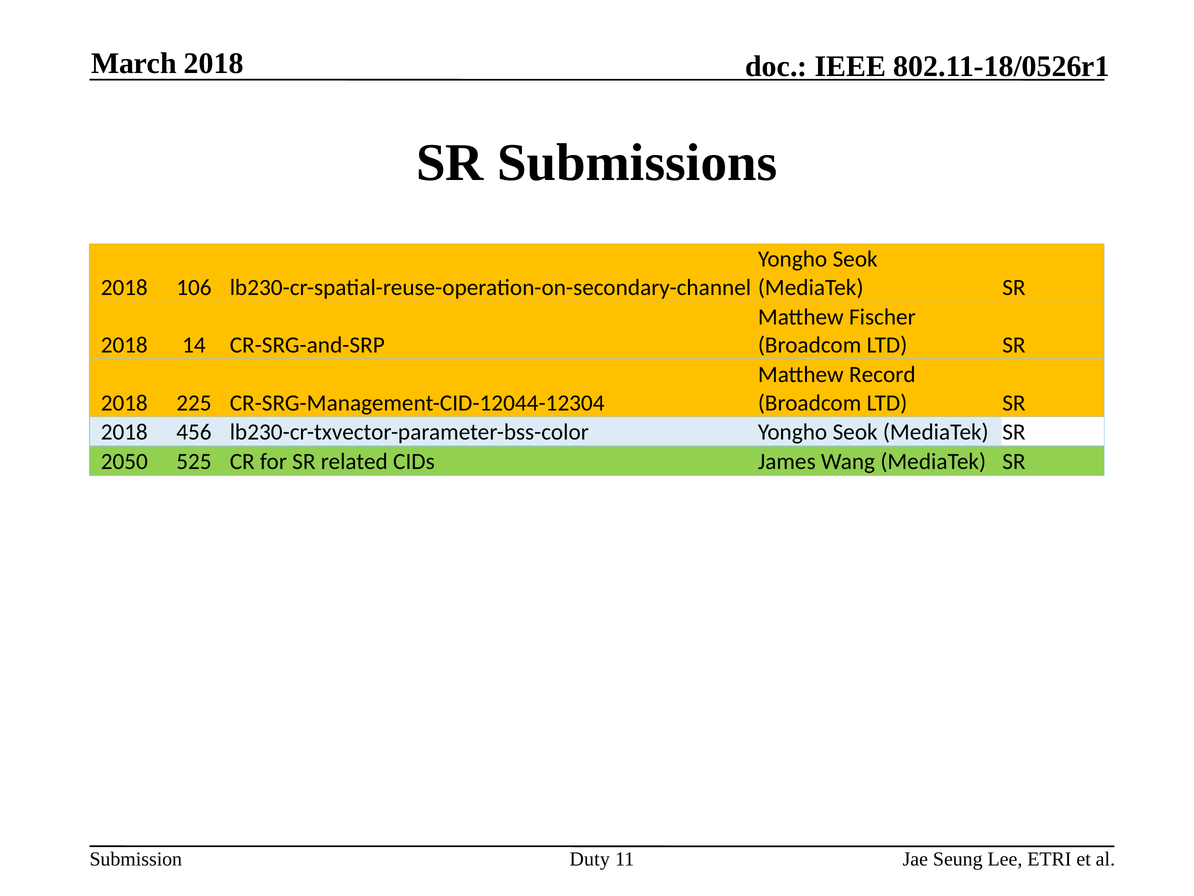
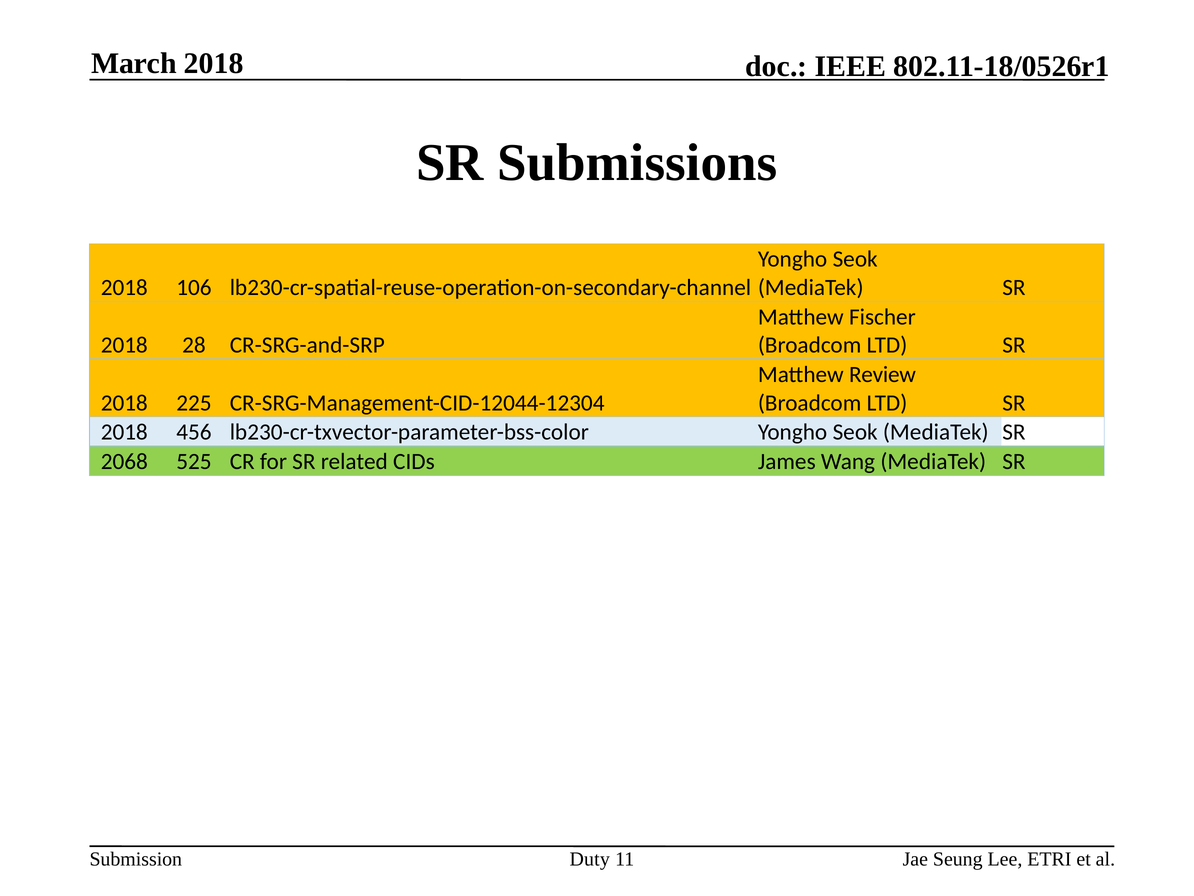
14: 14 -> 28 (194, 345)
Record: Record -> Review (882, 374)
2050: 2050 -> 2068 (124, 461)
